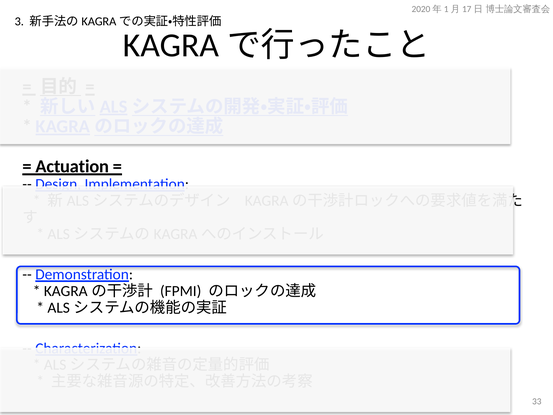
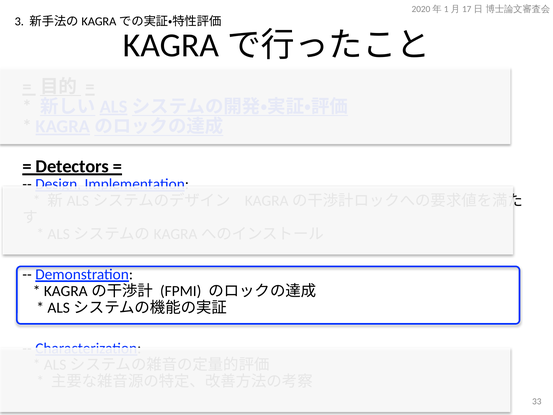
Actuation: Actuation -> Detectors (72, 166)
